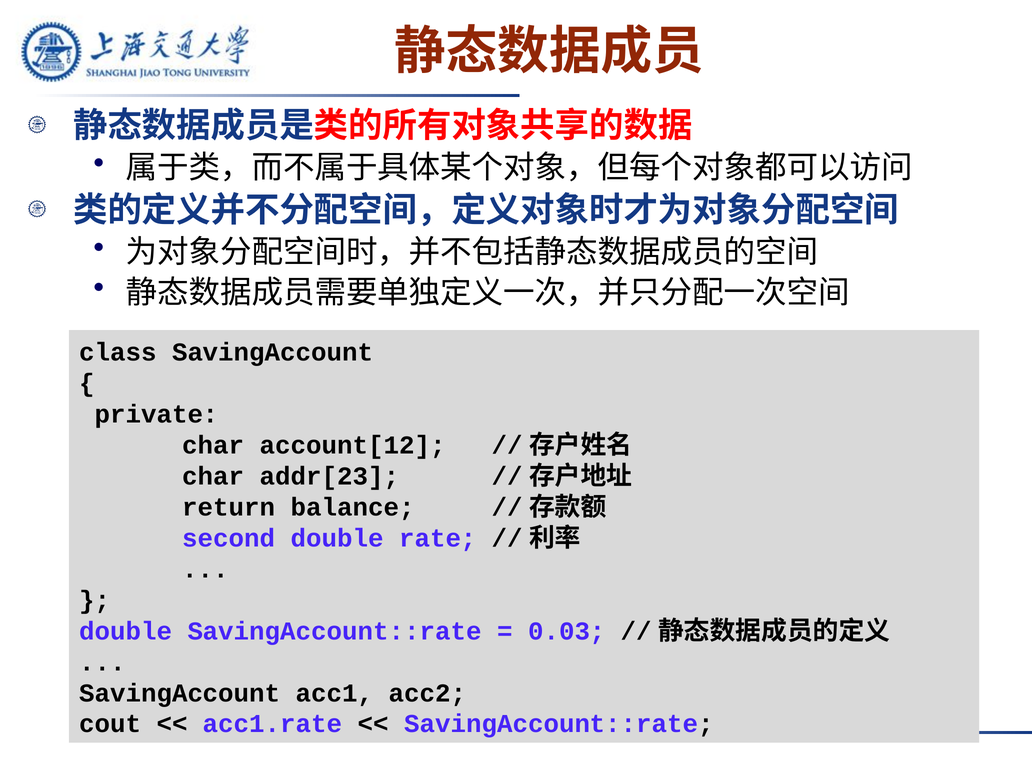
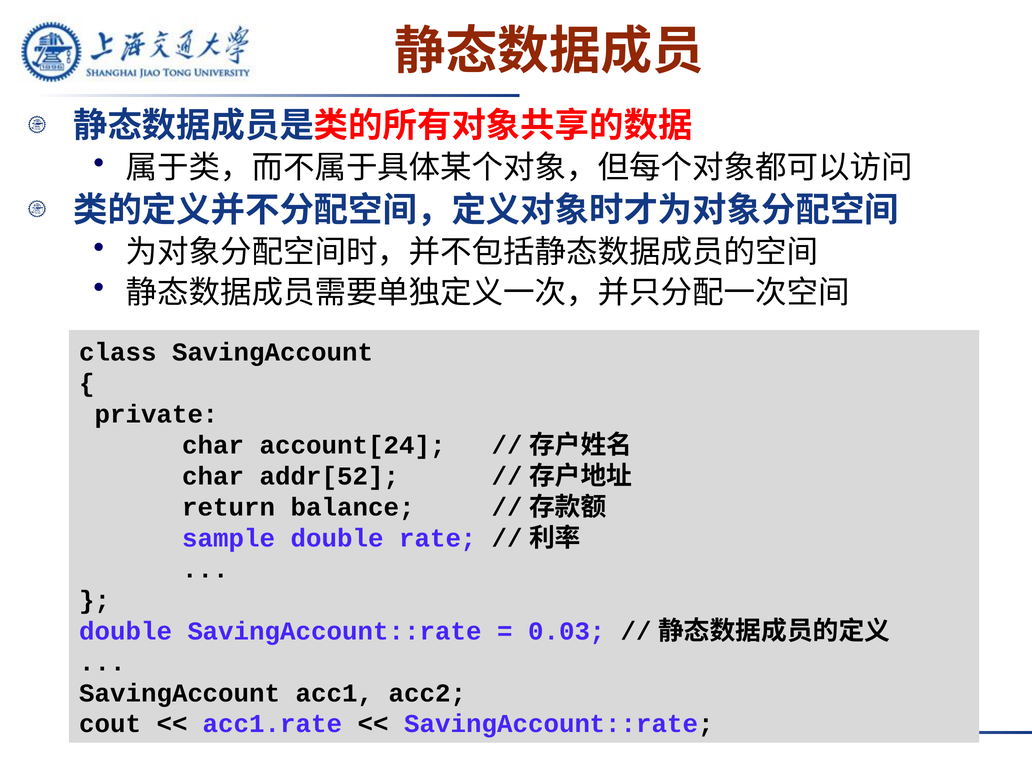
account[12: account[12 -> account[24 (353, 445)
addr[23: addr[23 -> addr[52 (329, 476)
second: second -> sample (229, 538)
